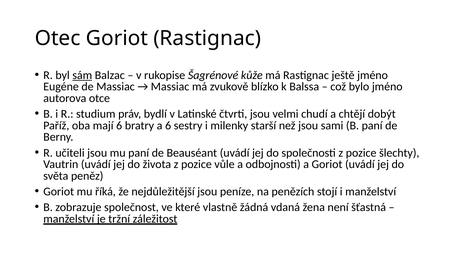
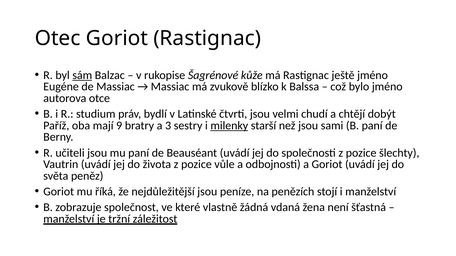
mají 6: 6 -> 9 (119, 126)
a 6: 6 -> 3 (168, 126)
milenky underline: none -> present (229, 126)
